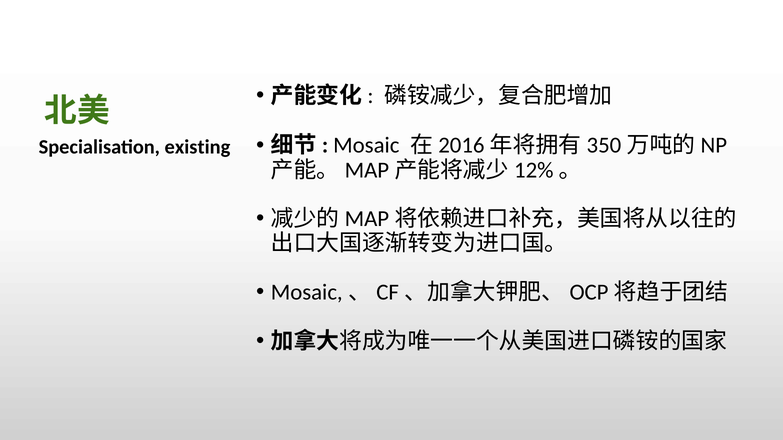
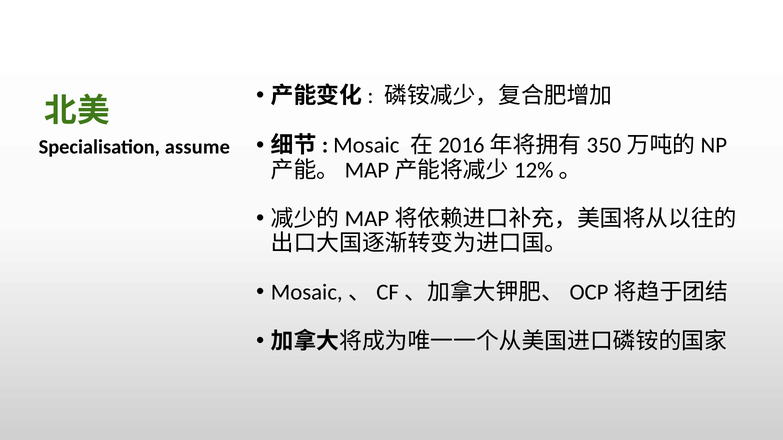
existing: existing -> assume (197, 147)
